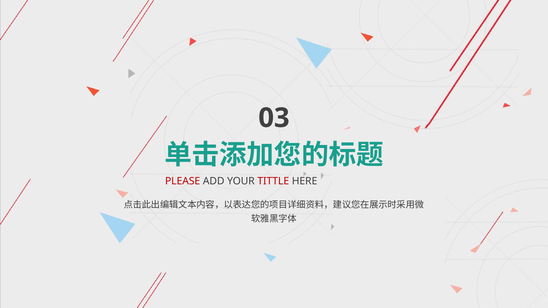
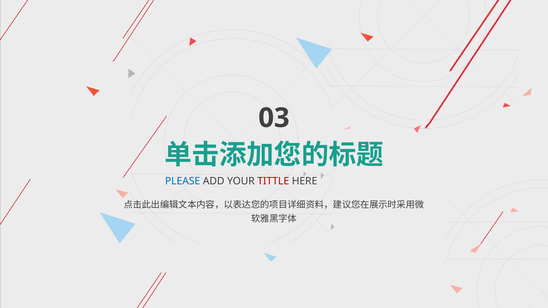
PLEASE colour: red -> blue (183, 181)
